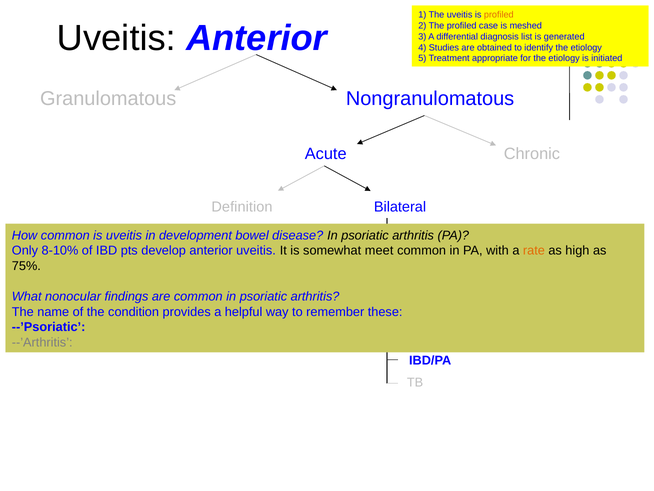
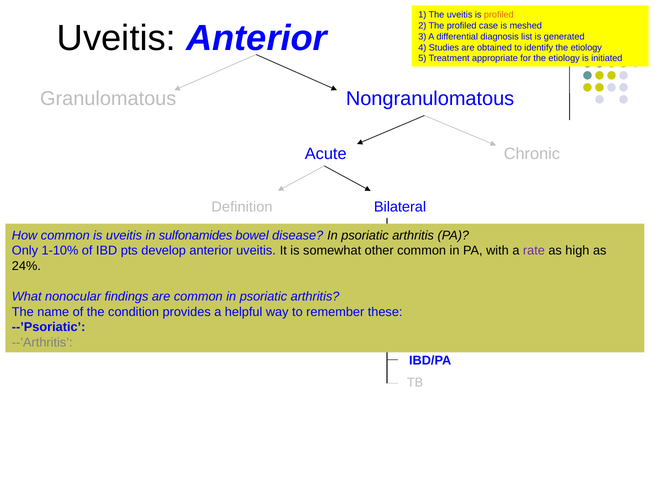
development: development -> sulfonamides (196, 235)
8-10%: 8-10% -> 1-10% (60, 250)
meet: meet -> other (379, 250)
rate colour: orange -> purple (534, 250)
75%: 75% -> 24% (26, 266)
